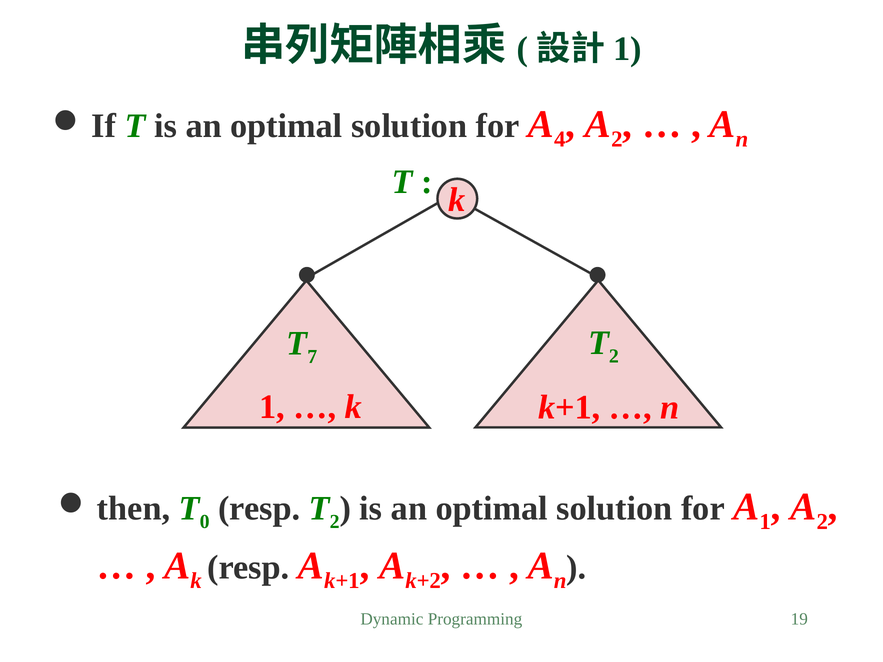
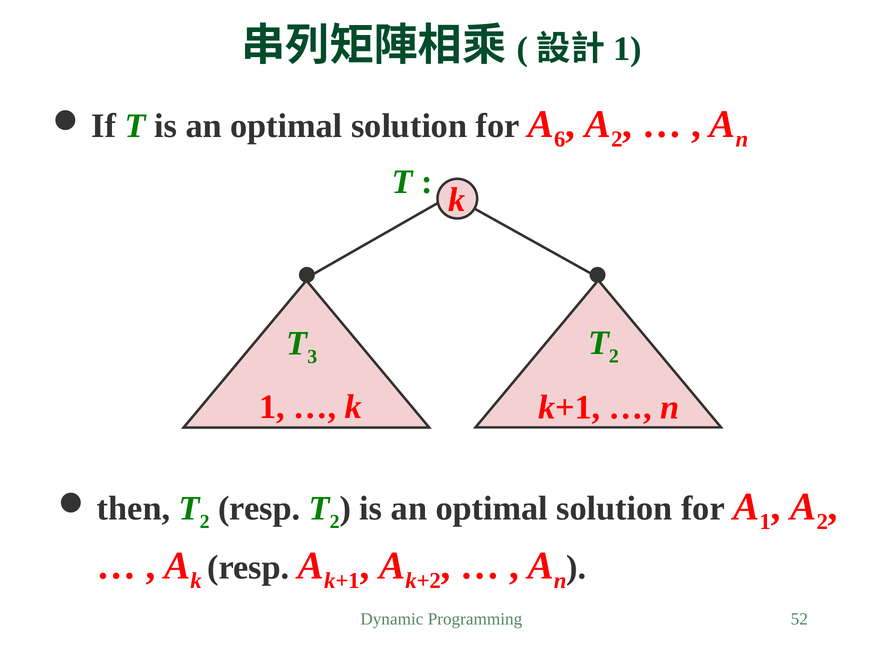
4: 4 -> 6 (560, 139)
7: 7 -> 3 (312, 357)
0: 0 -> 2 (205, 522)
19: 19 -> 52 (799, 619)
